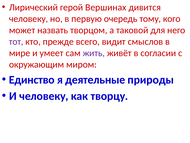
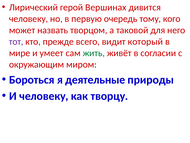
смыслов: смыслов -> который (145, 42)
жить colour: purple -> green (94, 53)
Единство: Единство -> Бороться (32, 79)
